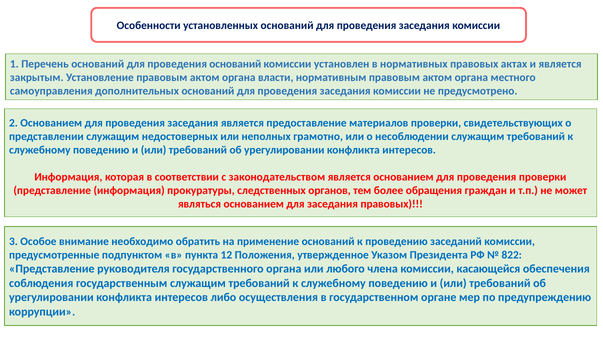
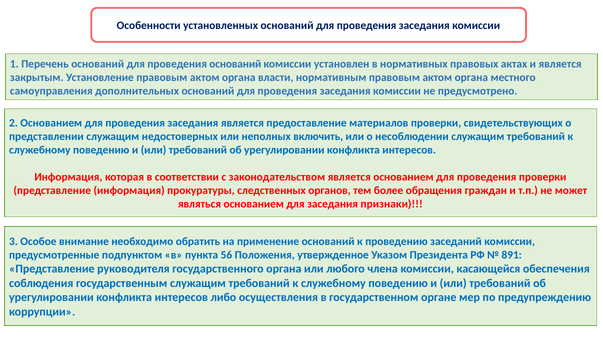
грамотно: грамотно -> включить (318, 136)
заседания правовых: правовых -> признаки (392, 204)
12: 12 -> 56 (226, 255)
822: 822 -> 891 (512, 255)
